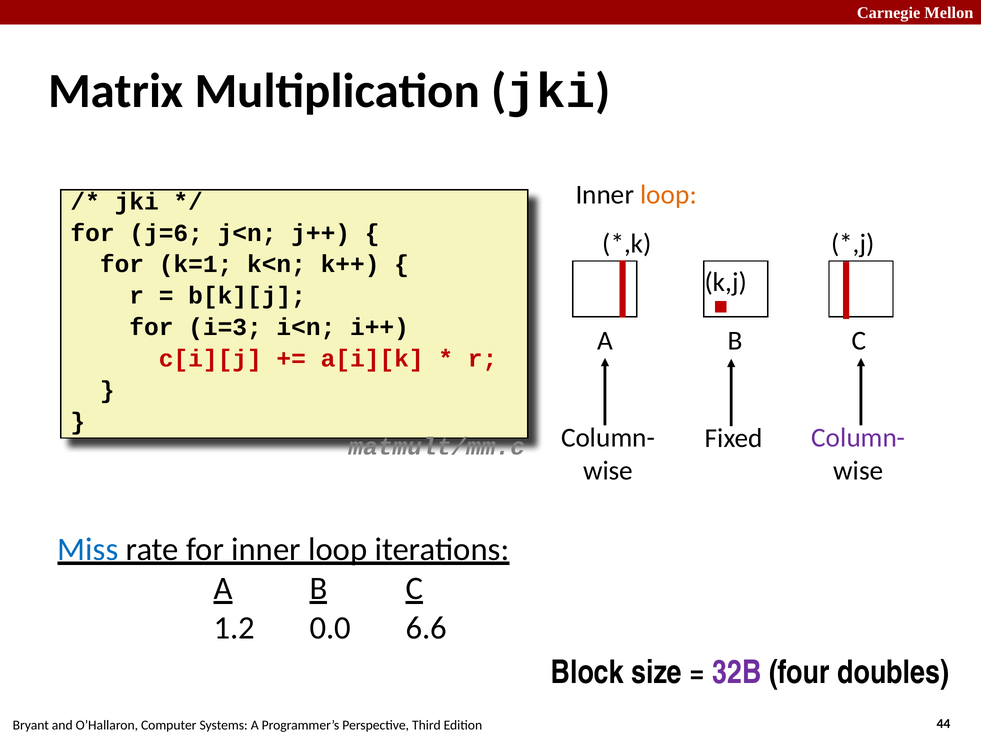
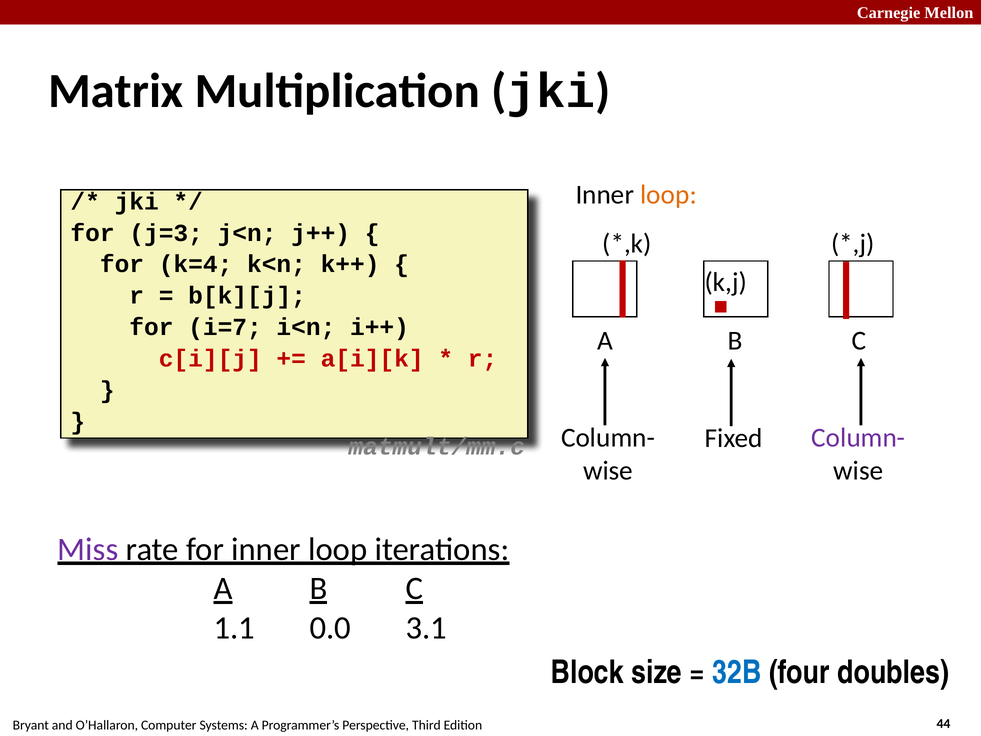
j=6: j=6 -> j=3 (166, 233)
k=1: k=1 -> k=4 (196, 264)
i=3: i=3 -> i=7 (225, 327)
Miss colour: blue -> purple (88, 549)
1.2: 1.2 -> 1.1 (234, 628)
6.6: 6.6 -> 3.1 (426, 628)
32B colour: purple -> blue (737, 672)
